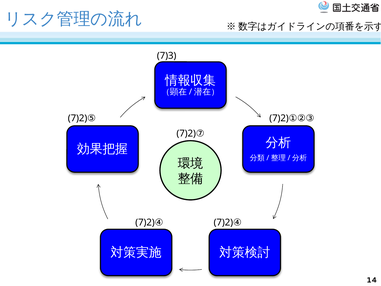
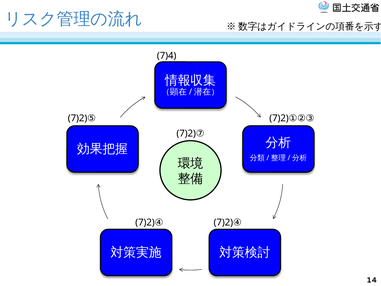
7)3: 7)3 -> 7)4 (167, 56)
